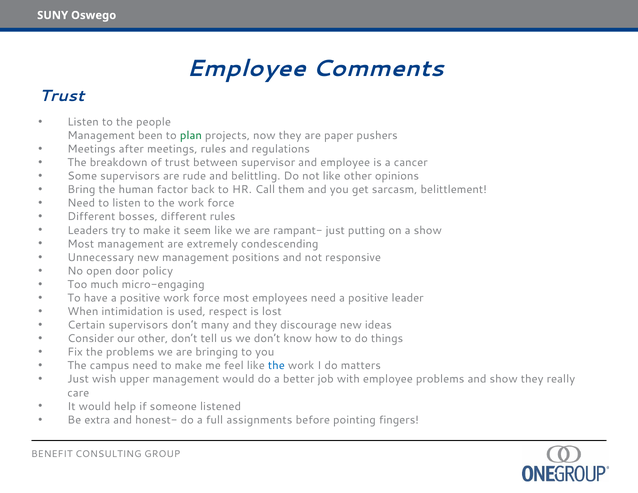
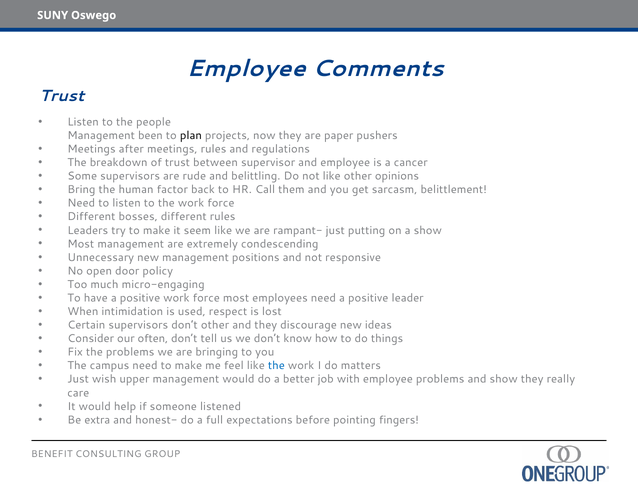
plan colour: green -> black (191, 136)
don’t many: many -> other (215, 325)
our other: other -> often (153, 339)
assignments: assignments -> expectations (259, 420)
